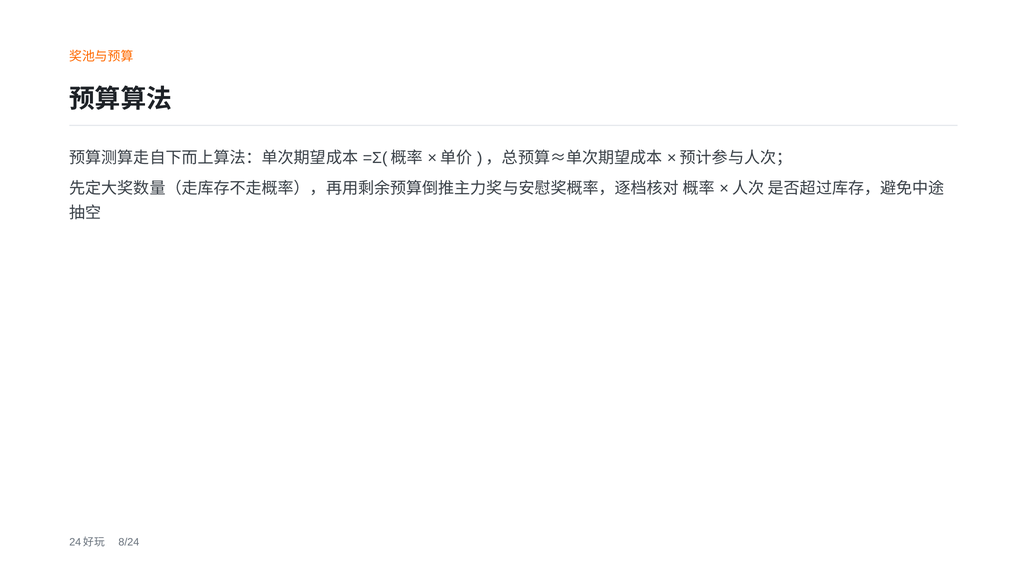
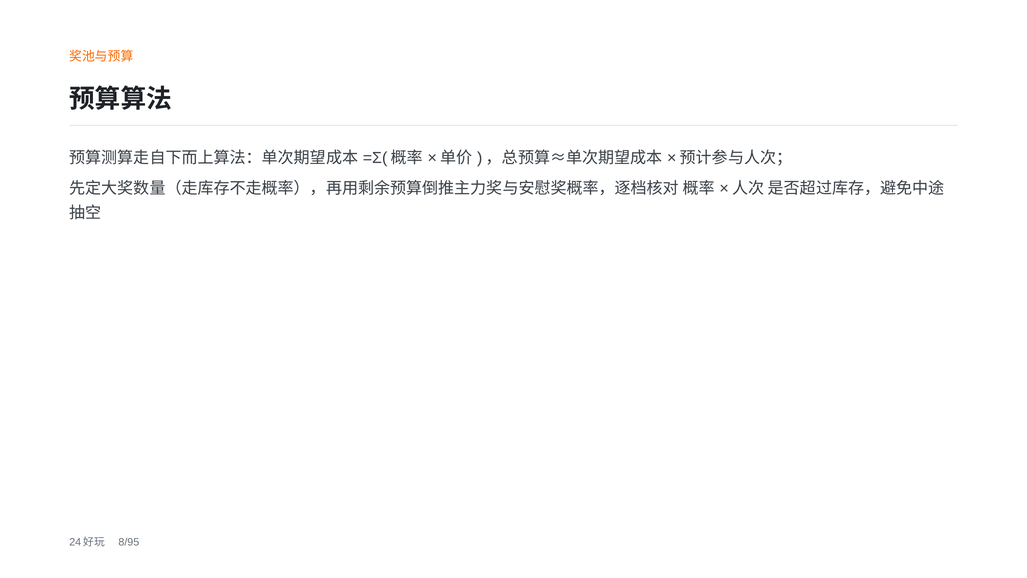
8/24: 8/24 -> 8/95 (129, 542)
